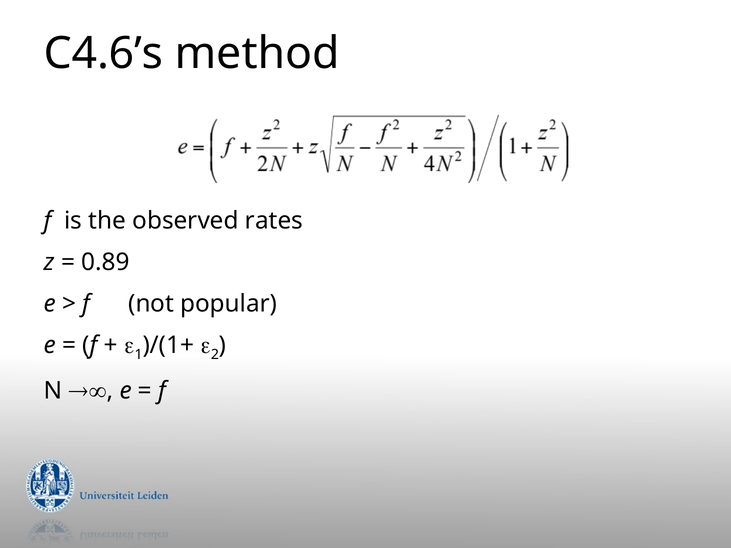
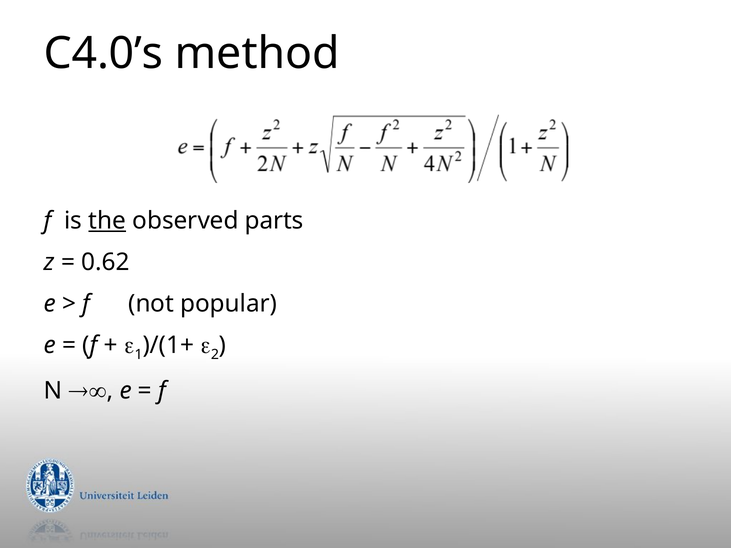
C4.6’s: C4.6’s -> C4.0’s (104, 54)
the underline: none -> present (107, 221)
rates: rates -> parts (274, 221)
0.89: 0.89 -> 0.62 (105, 262)
